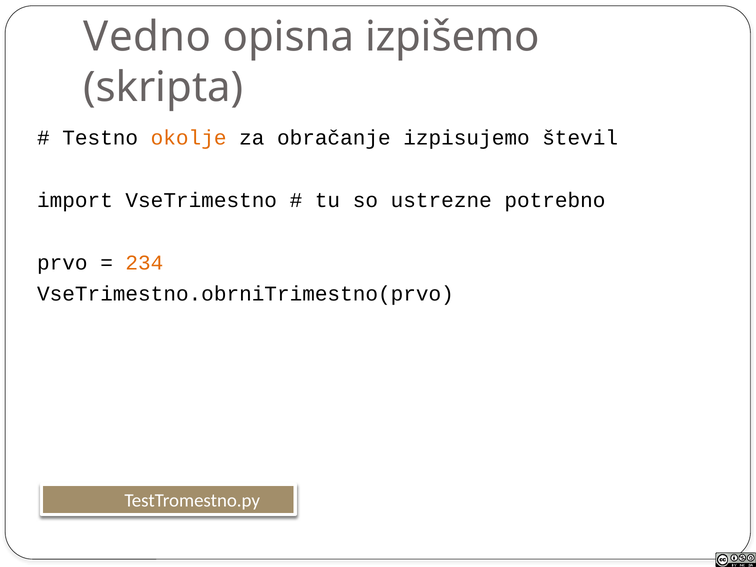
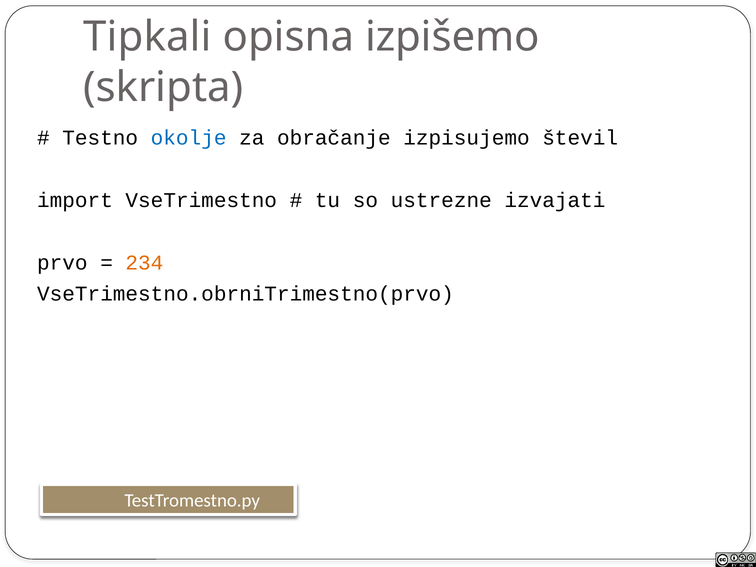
Vedno: Vedno -> Tipkali (147, 37)
okolje colour: orange -> blue (189, 138)
potrebno: potrebno -> izvajati (555, 200)
